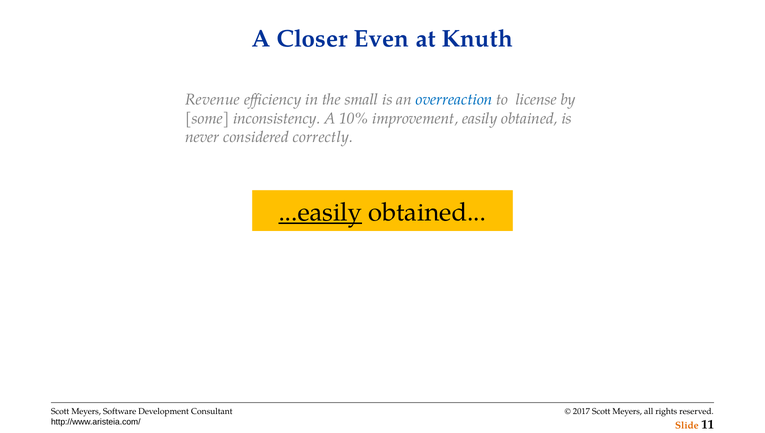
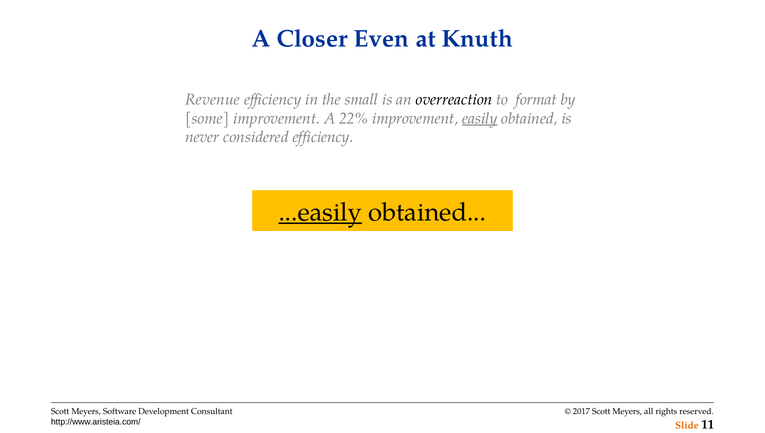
overreaction colour: blue -> black (454, 100)
license: license -> format (536, 100)
some inconsistency: inconsistency -> improvement (277, 119)
10%: 10% -> 22% (354, 119)
easily underline: none -> present (480, 119)
considered correctly: correctly -> efficiency (323, 137)
